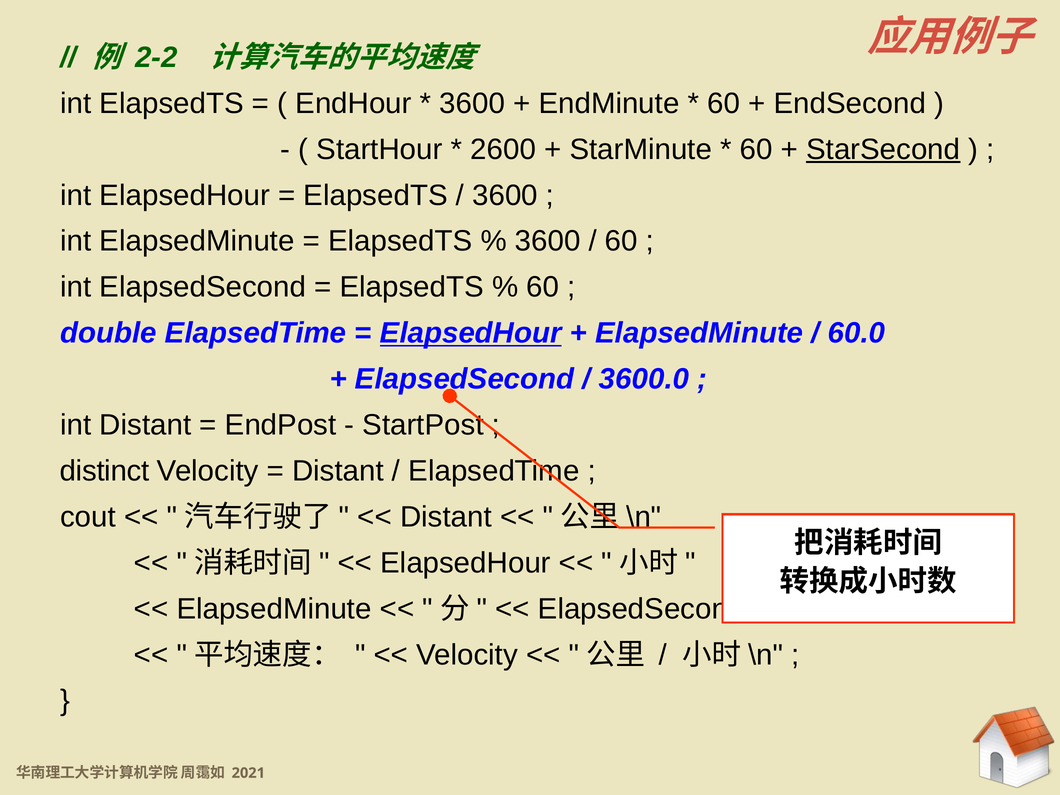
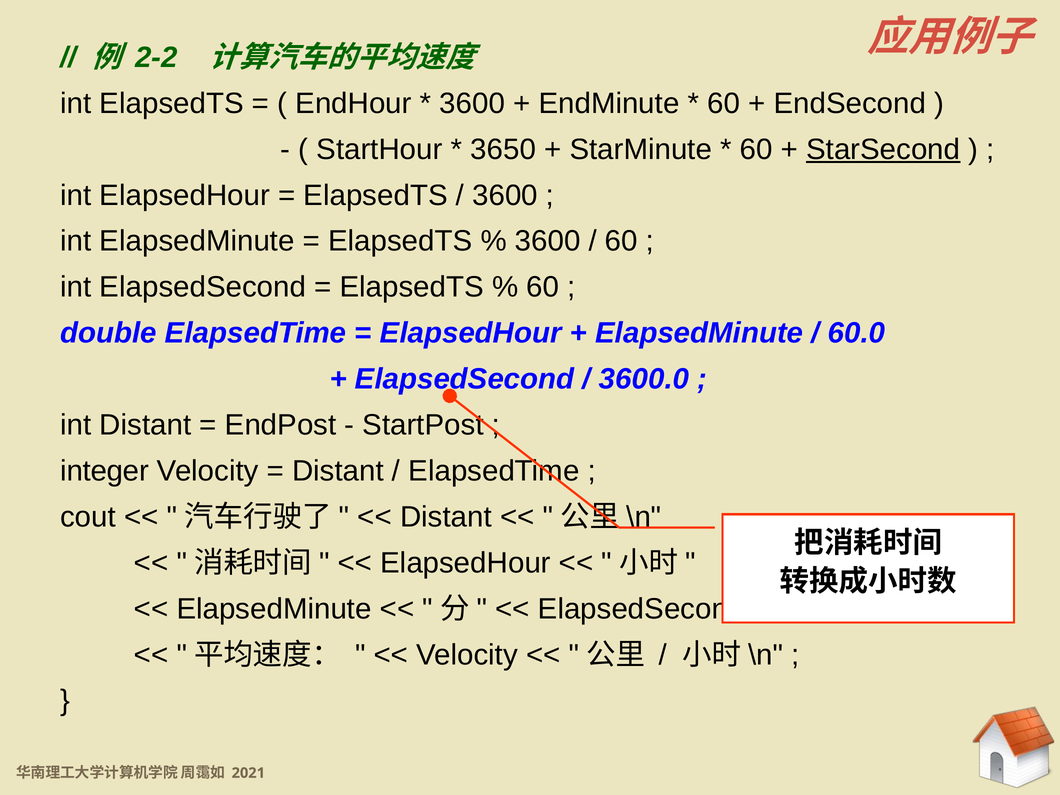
2600: 2600 -> 3650 (503, 149)
ElapsedHour underline: present -> none (471, 333)
distinct: distinct -> integer (105, 471)
